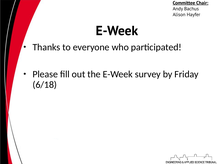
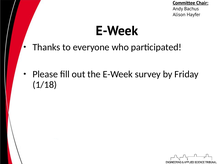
6/18: 6/18 -> 1/18 (45, 85)
